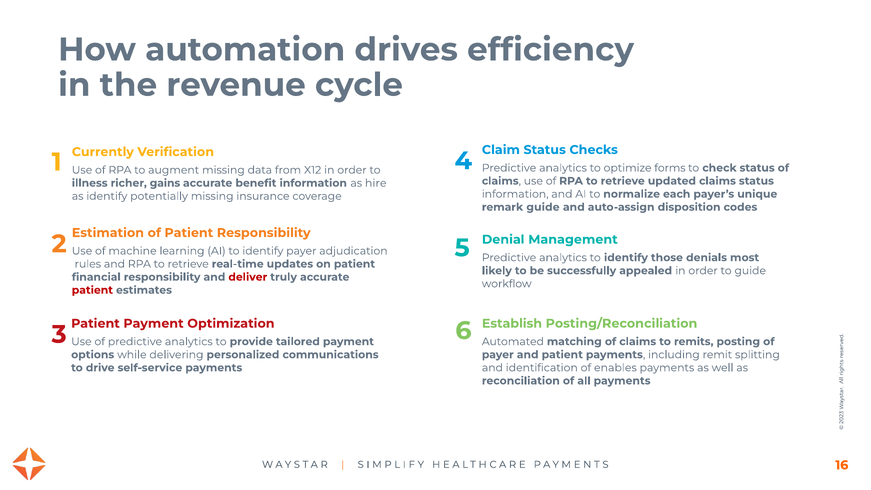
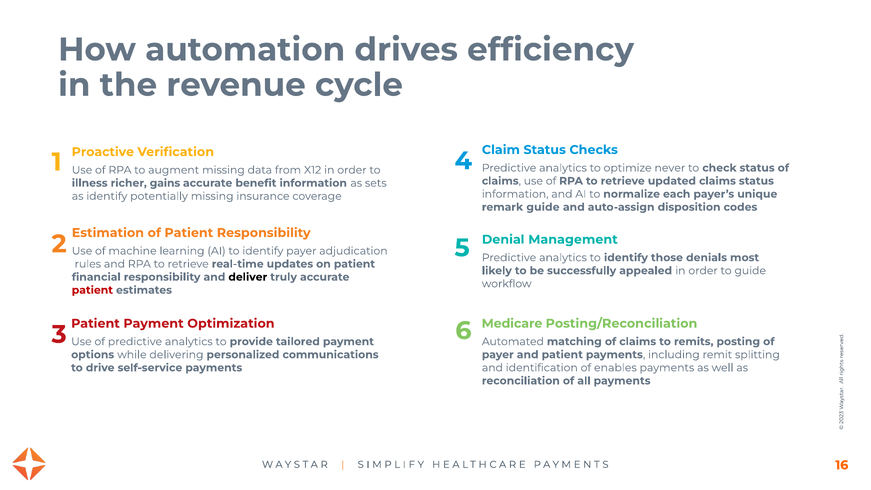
Currently: Currently -> Proactive (103, 152)
forms: forms -> never (670, 168)
hire: hire -> sets (376, 183)
deliver colour: red -> black (248, 277)
Establish: Establish -> Medicare (512, 323)
